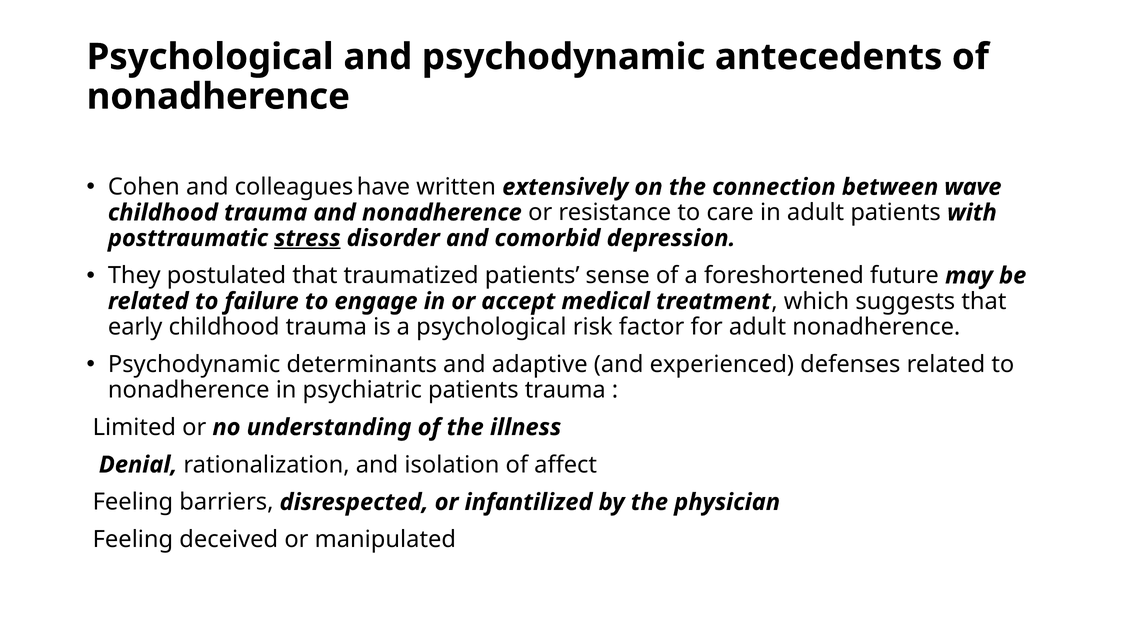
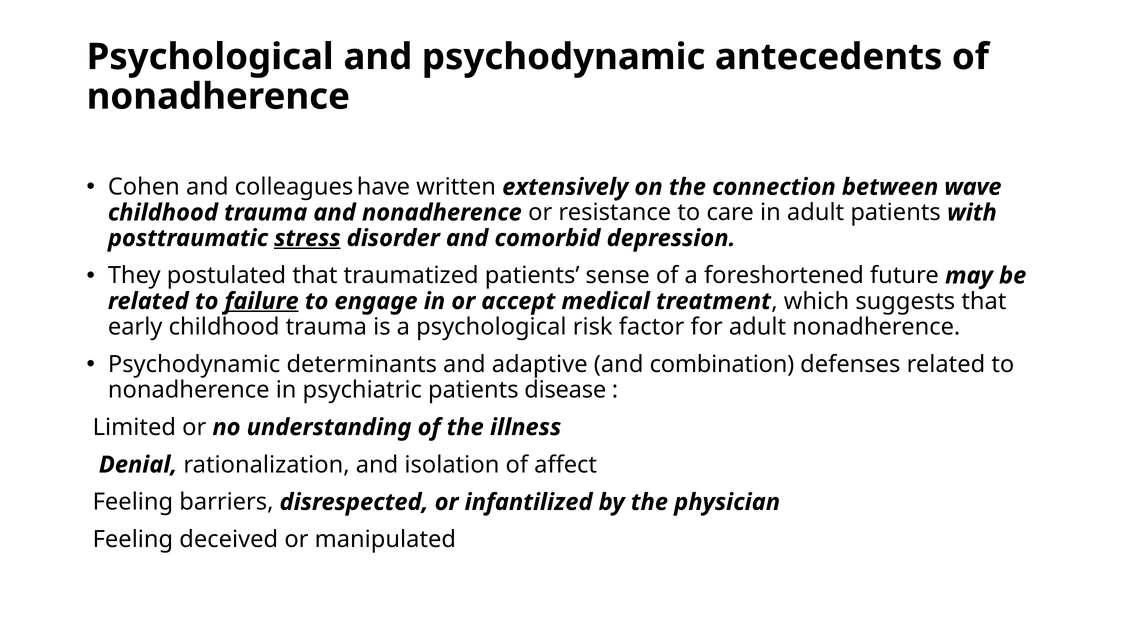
failure underline: none -> present (262, 301)
experienced: experienced -> combination (722, 364)
patients trauma: trauma -> disease (565, 390)
